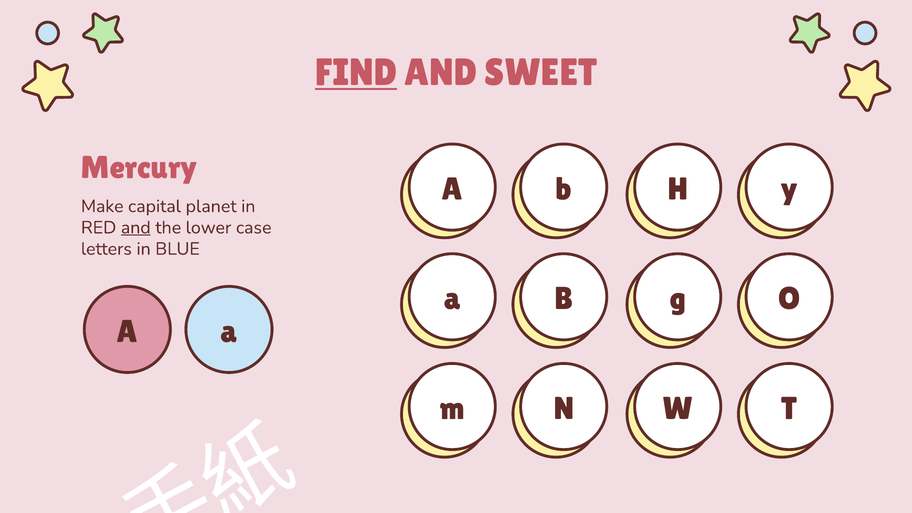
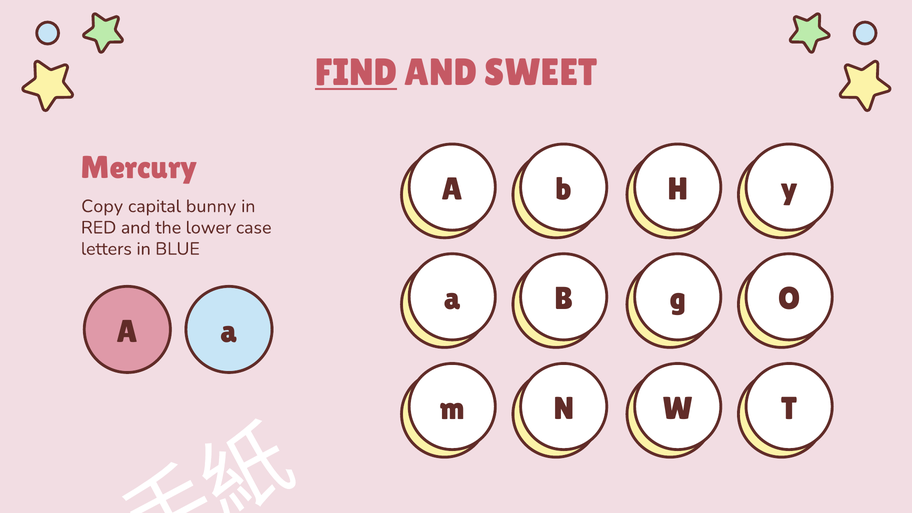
Make: Make -> Copy (102, 206)
planet: planet -> bunny (211, 206)
and underline: present -> none (136, 228)
